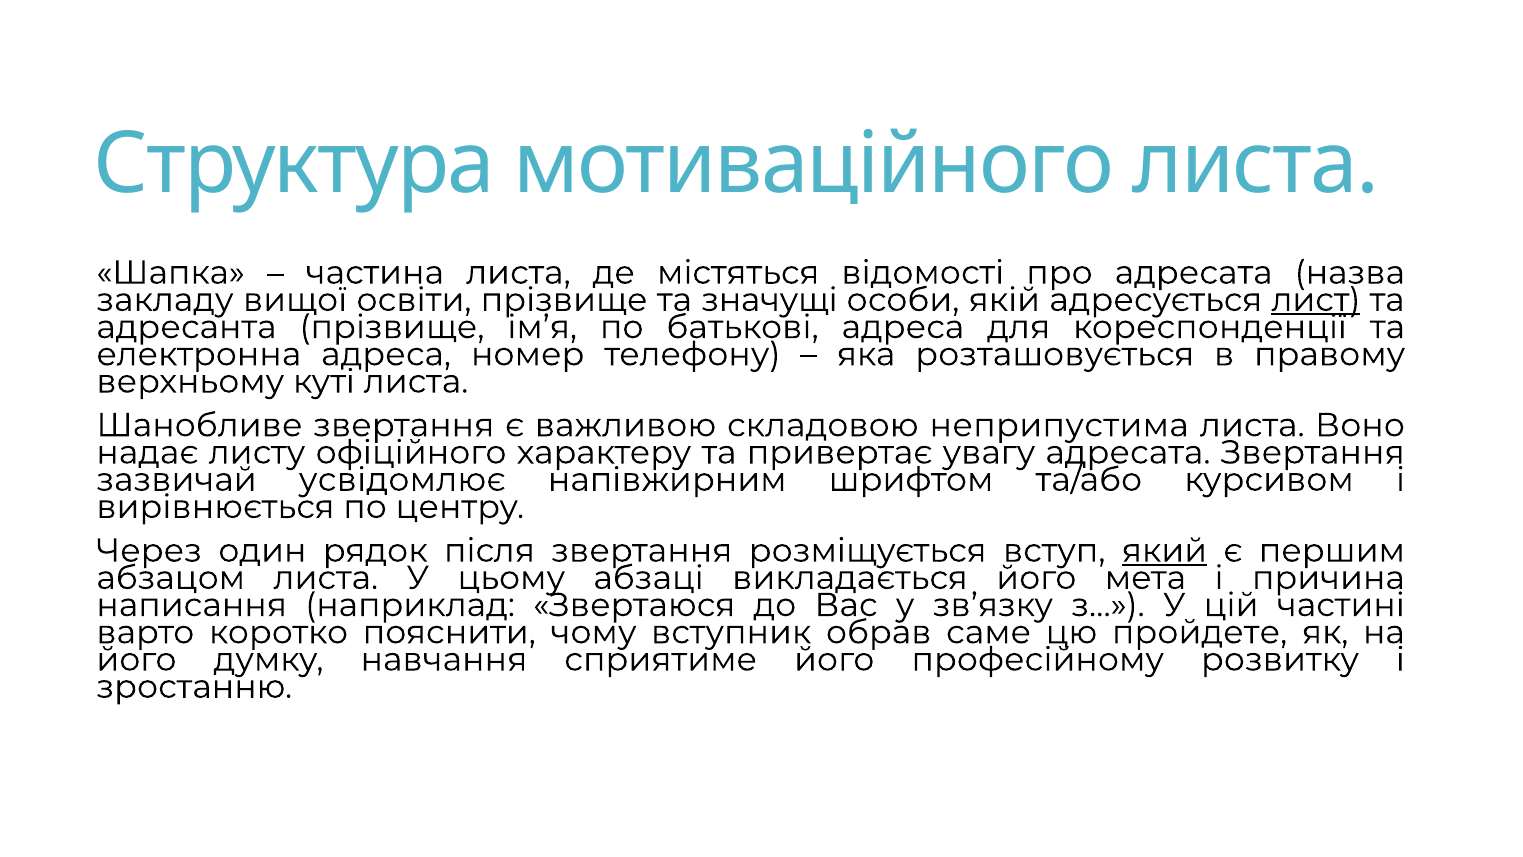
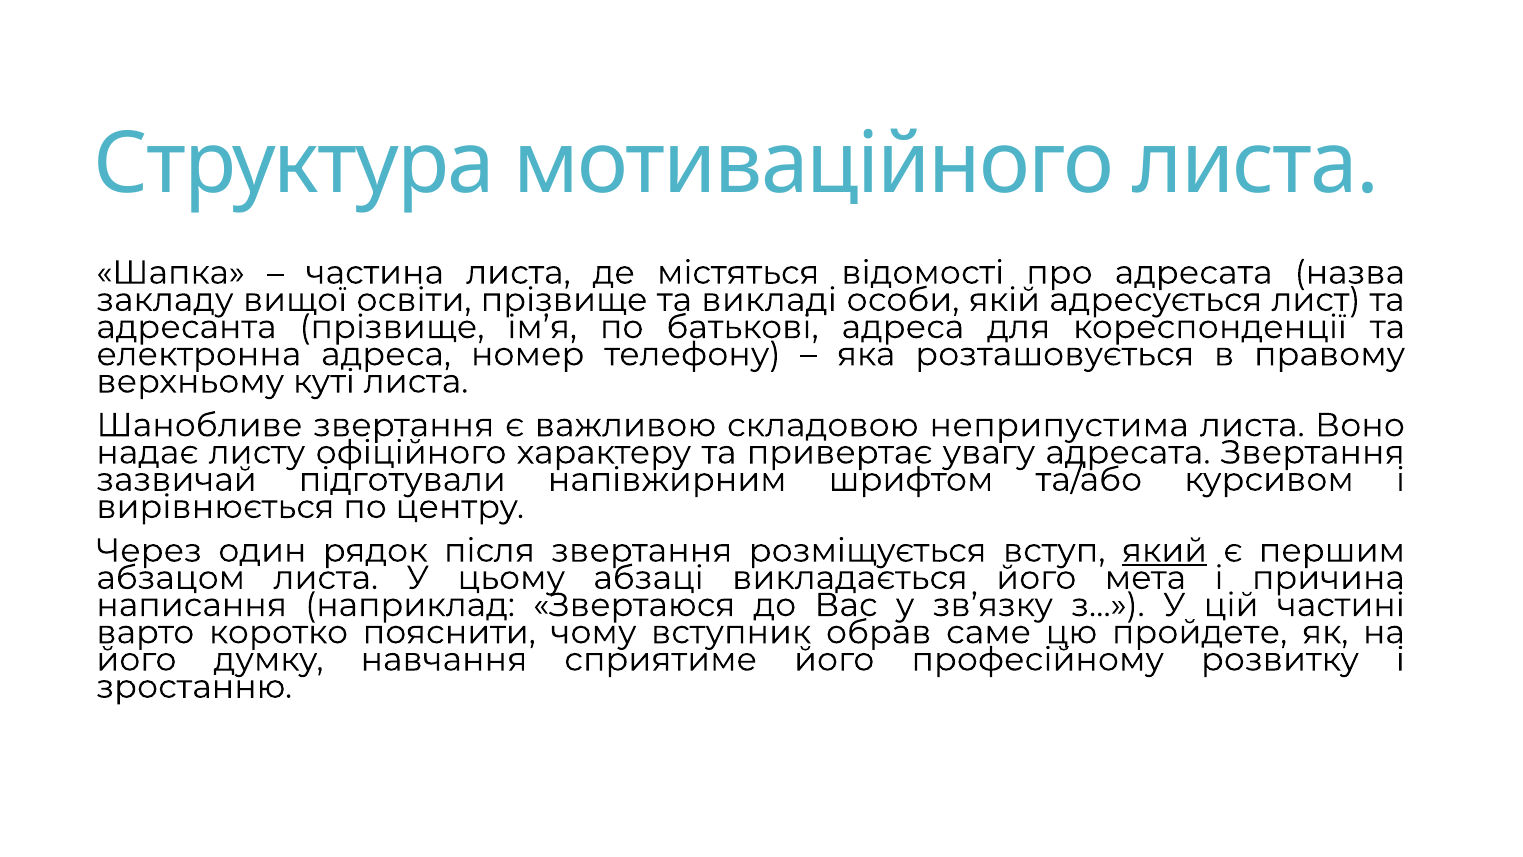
значущі: значущі -> викладі (769, 300)
лист underline: present -> none (1316, 300)
усвідомлює: усвідомлює -> підготували (402, 480)
